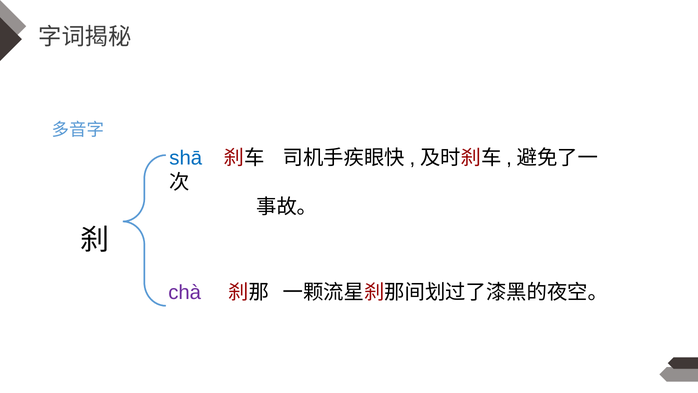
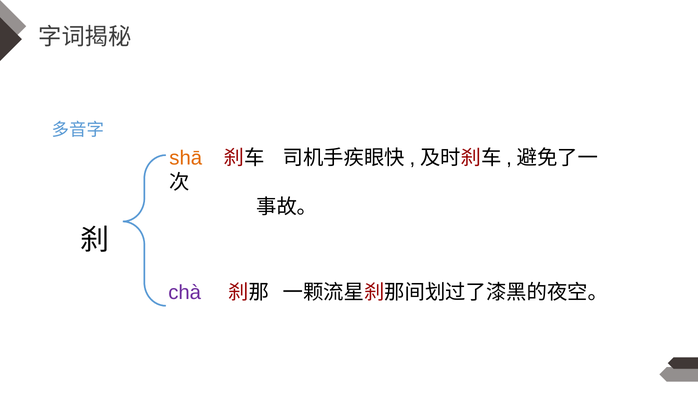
shā colour: blue -> orange (186, 158)
